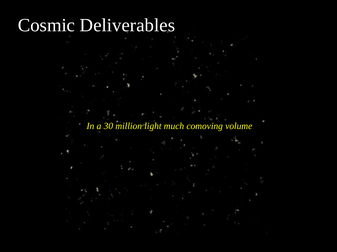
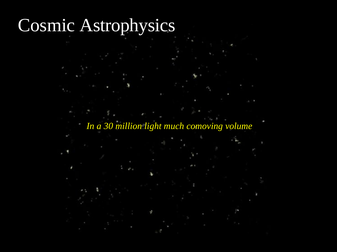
Deliverables: Deliverables -> Astrophysics (127, 25)
